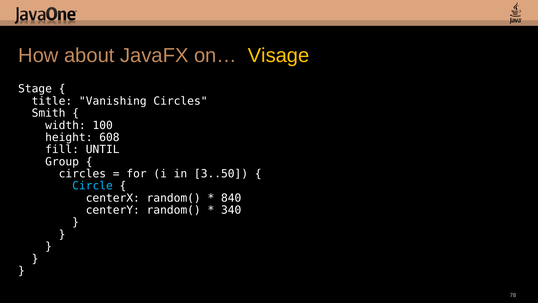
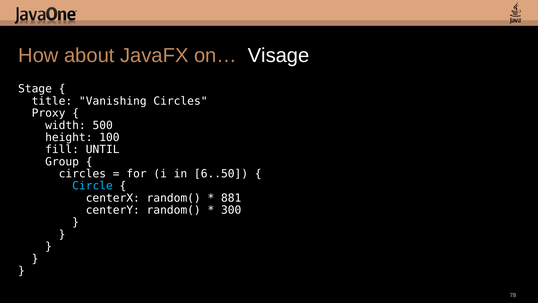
Visage colour: yellow -> white (279, 55)
Smith: Smith -> Proxy (49, 113)
100: 100 -> 500 (103, 125)
608: 608 -> 100 (109, 137)
3..50: 3..50 -> 6..50 (221, 174)
840: 840 -> 881 (231, 198)
340: 340 -> 300 (231, 210)
